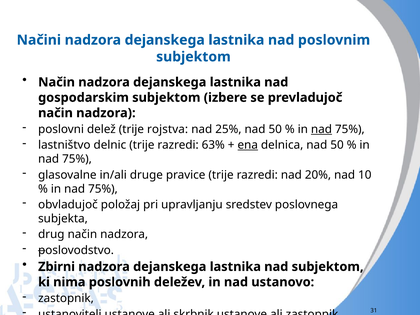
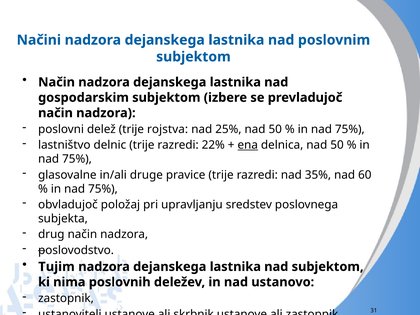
nad underline: present -> none (321, 129)
63%: 63% -> 22% (213, 145)
20%: 20% -> 35% (318, 175)
10: 10 -> 60 (365, 175)
Zbirni: Zbirni -> Tujim (56, 267)
